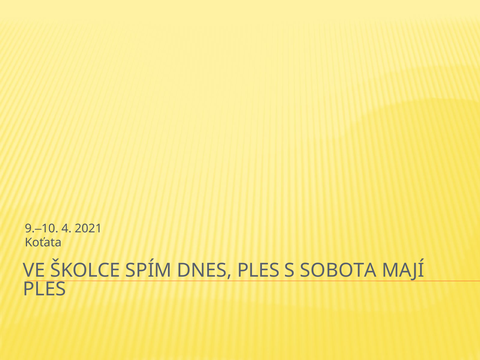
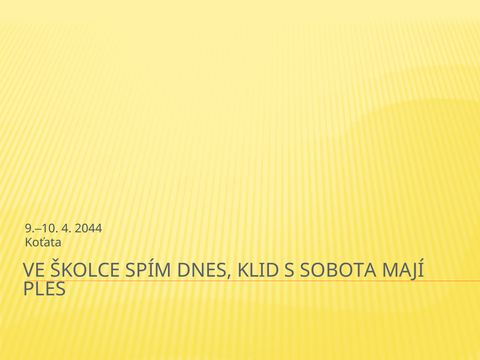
2021: 2021 -> 2044 (88, 229)
DNES PLES: PLES -> KLID (258, 271)
